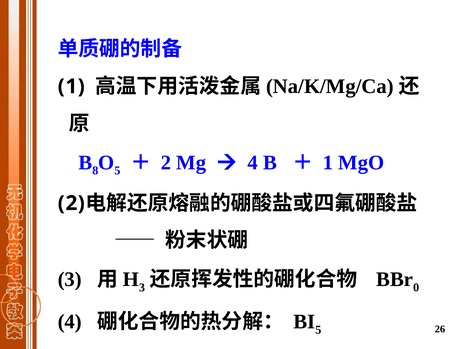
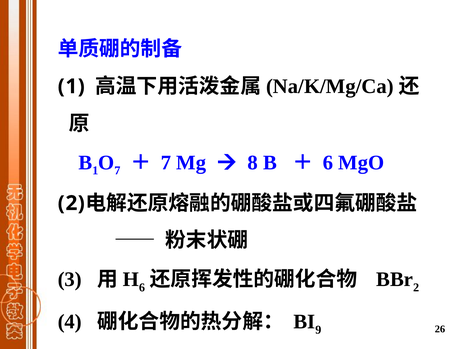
B 8: 8 -> 1 (95, 171)
5: 5 -> 7 (117, 171)
2: 2 -> 7 (166, 163)
4: 4 -> 8 (253, 163)
1: 1 -> 6 (328, 163)
3: 3 -> 6 (142, 288)
0: 0 -> 2 (416, 288)
5: 5 -> 9 (318, 330)
